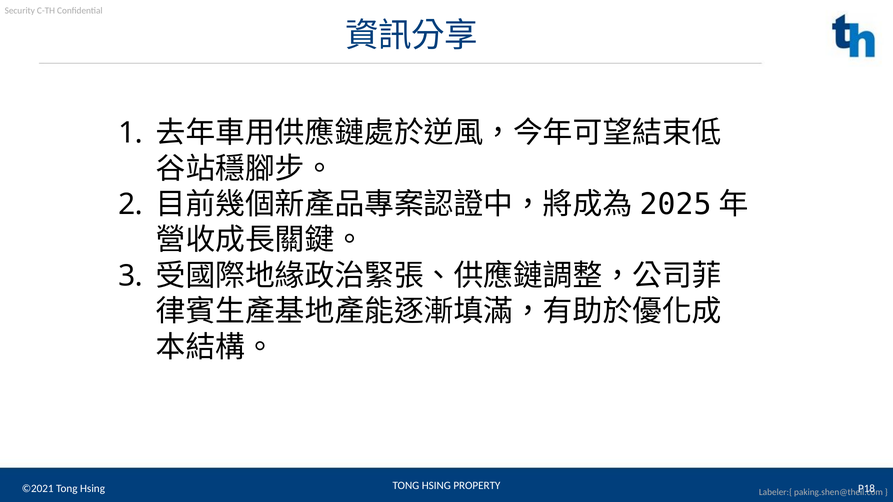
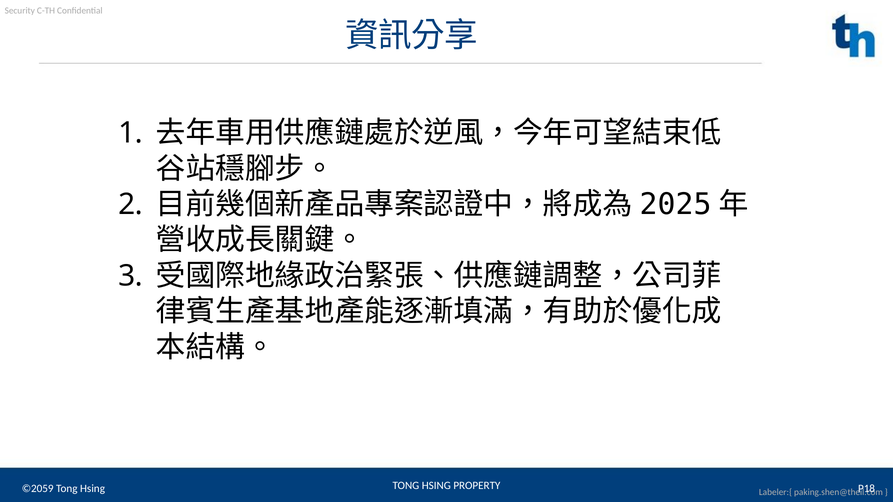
©2021: ©2021 -> ©2059 (38, 489)
